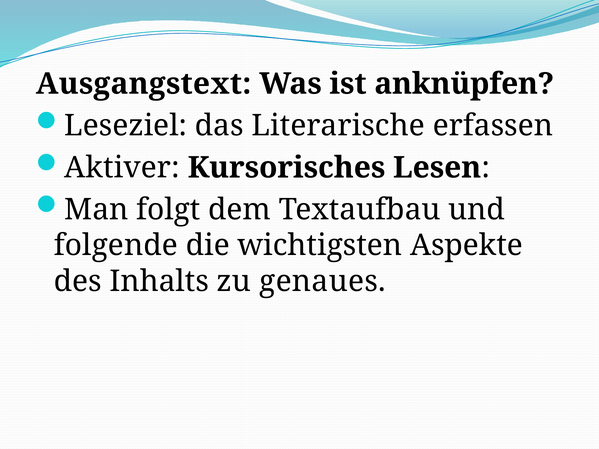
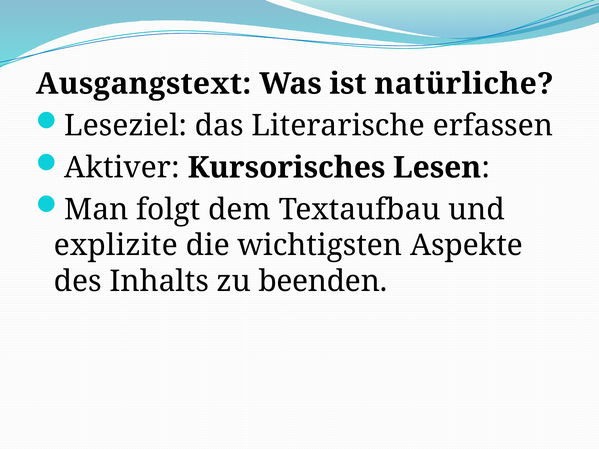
anknüpfen: anknüpfen -> natürliche (464, 84)
folgende: folgende -> explizite (116, 246)
genaues: genaues -> beenden (323, 282)
